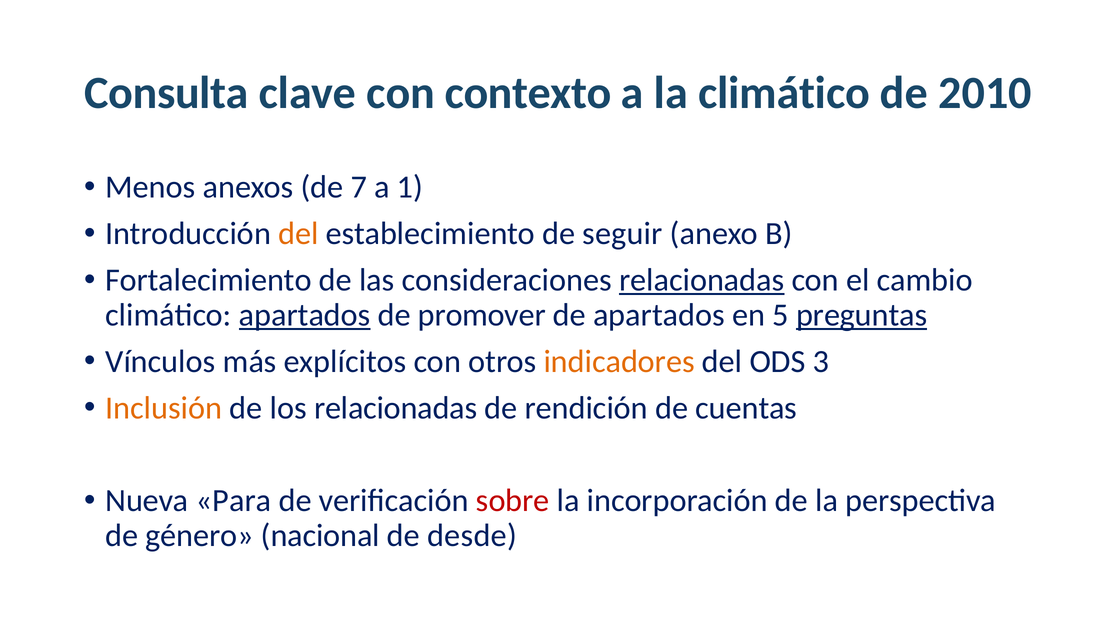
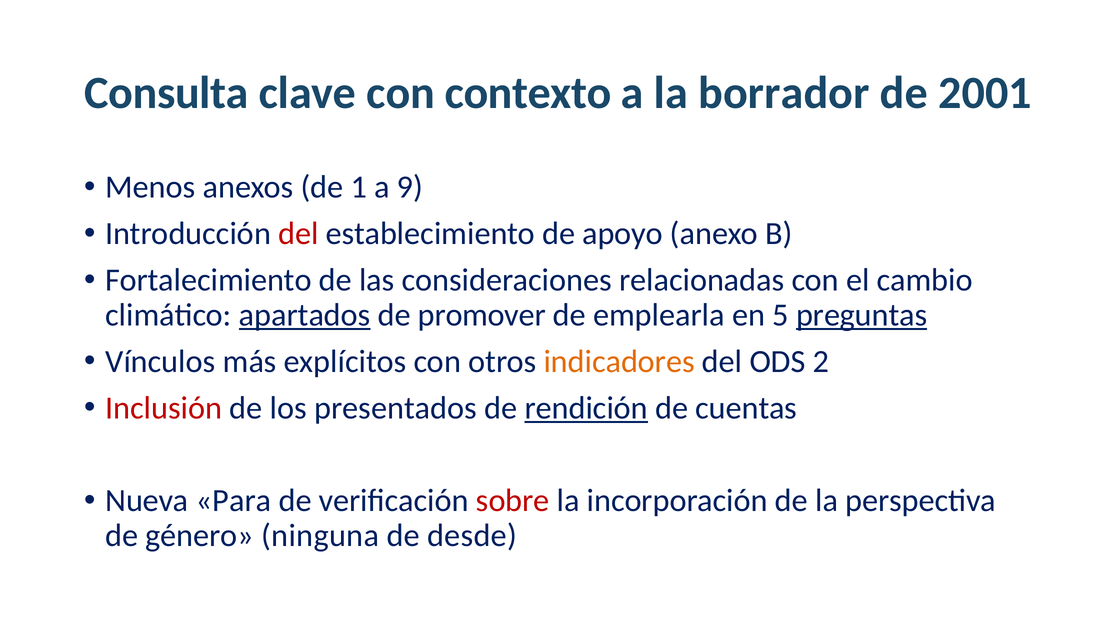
la climático: climático -> borrador (784, 93)
2010: 2010 -> 2001 (985, 93)
7: 7 -> 1 (359, 187)
1: 1 -> 9 (410, 187)
del colour: orange -> red (298, 234)
seguir: seguir -> apoyo (623, 234)
relacionadas underline: present -> none (702, 280)
de apartados: apartados -> emplearla (659, 315)
3: 3 -> 2 (821, 362)
Inclusión colour: orange -> red (164, 408)
los relacionadas: relacionadas -> presentados (396, 408)
rendición underline: none -> present (586, 408)
nacional: nacional -> ninguna (320, 536)
